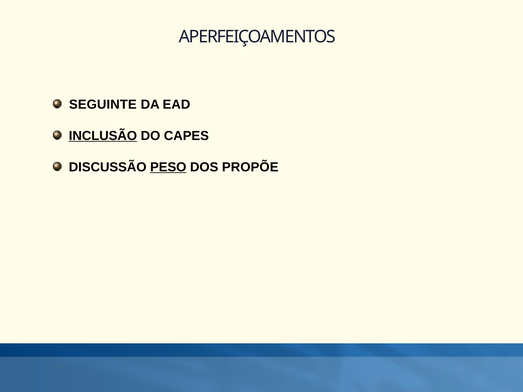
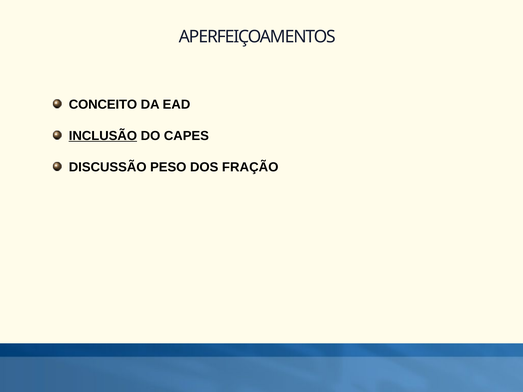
SEGUINTE: SEGUINTE -> CONCEITO (103, 104)
PESO underline: present -> none (168, 167)
PROPÕE: PROPÕE -> FRAÇÃO (250, 167)
